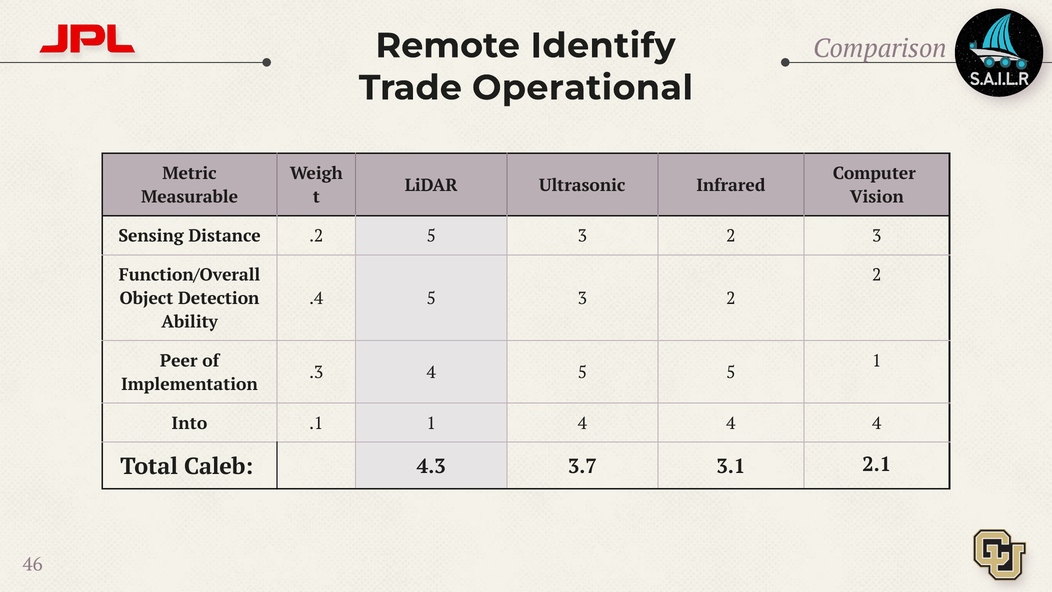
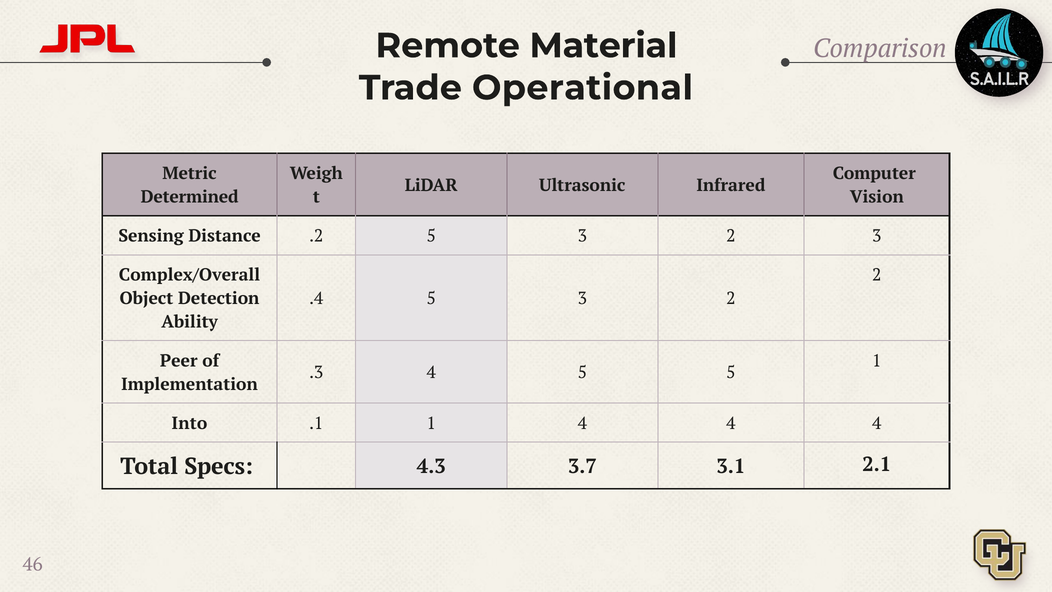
Identify: Identify -> Material (603, 46)
Measurable: Measurable -> Determined (190, 197)
Function/Overall: Function/Overall -> Complex/Overall (189, 275)
Caleb: Caleb -> Specs (219, 466)
